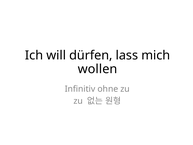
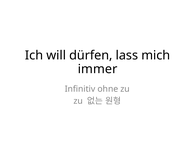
wollen: wollen -> immer (98, 69)
